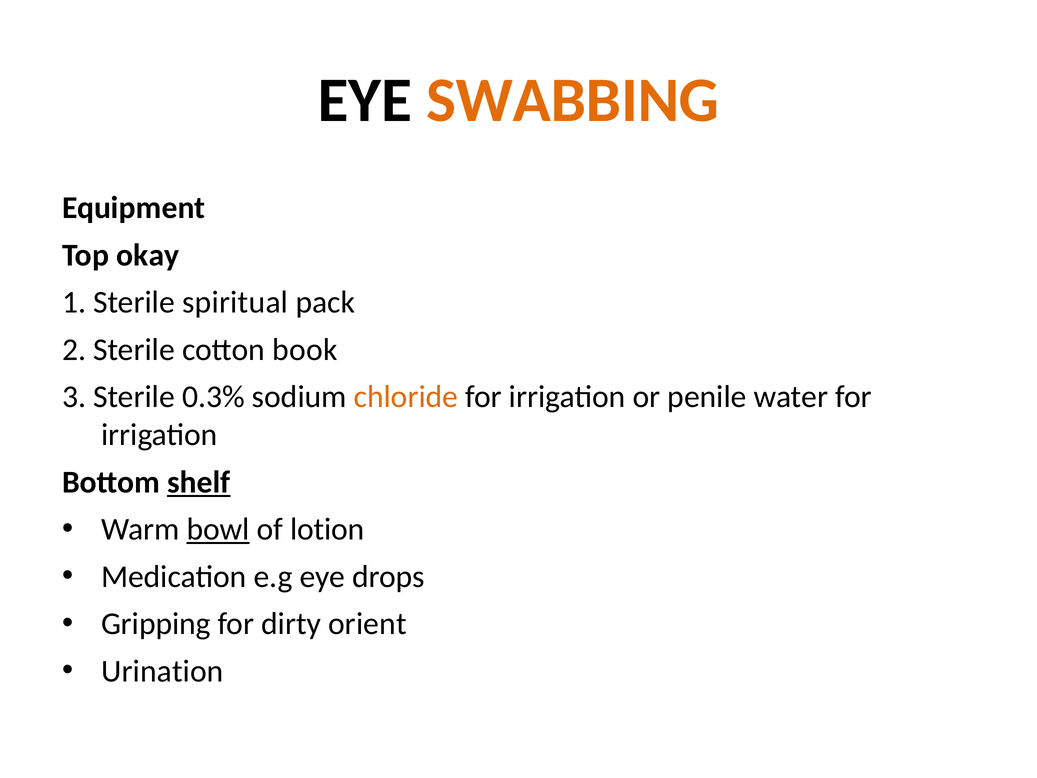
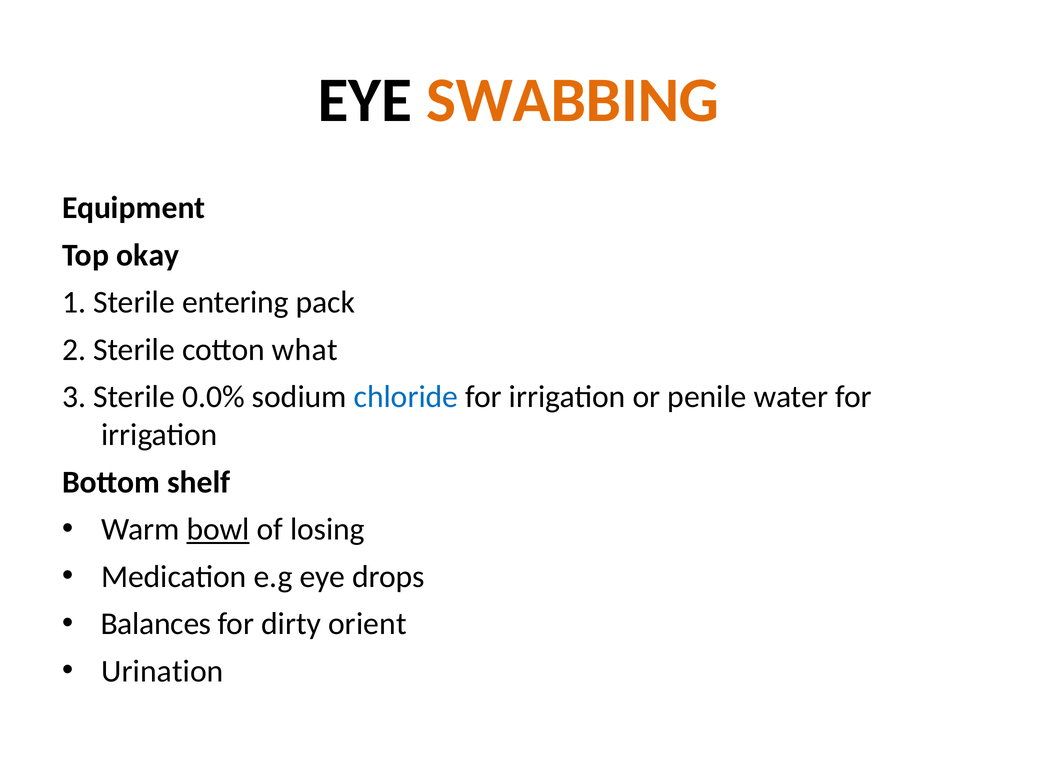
spiritual: spiritual -> entering (235, 302)
book: book -> what (305, 350)
0.3%: 0.3% -> 0.0% (213, 397)
chloride colour: orange -> blue (406, 397)
shelf underline: present -> none (199, 482)
lotion: lotion -> losing (327, 529)
Gripping: Gripping -> Balances (156, 624)
